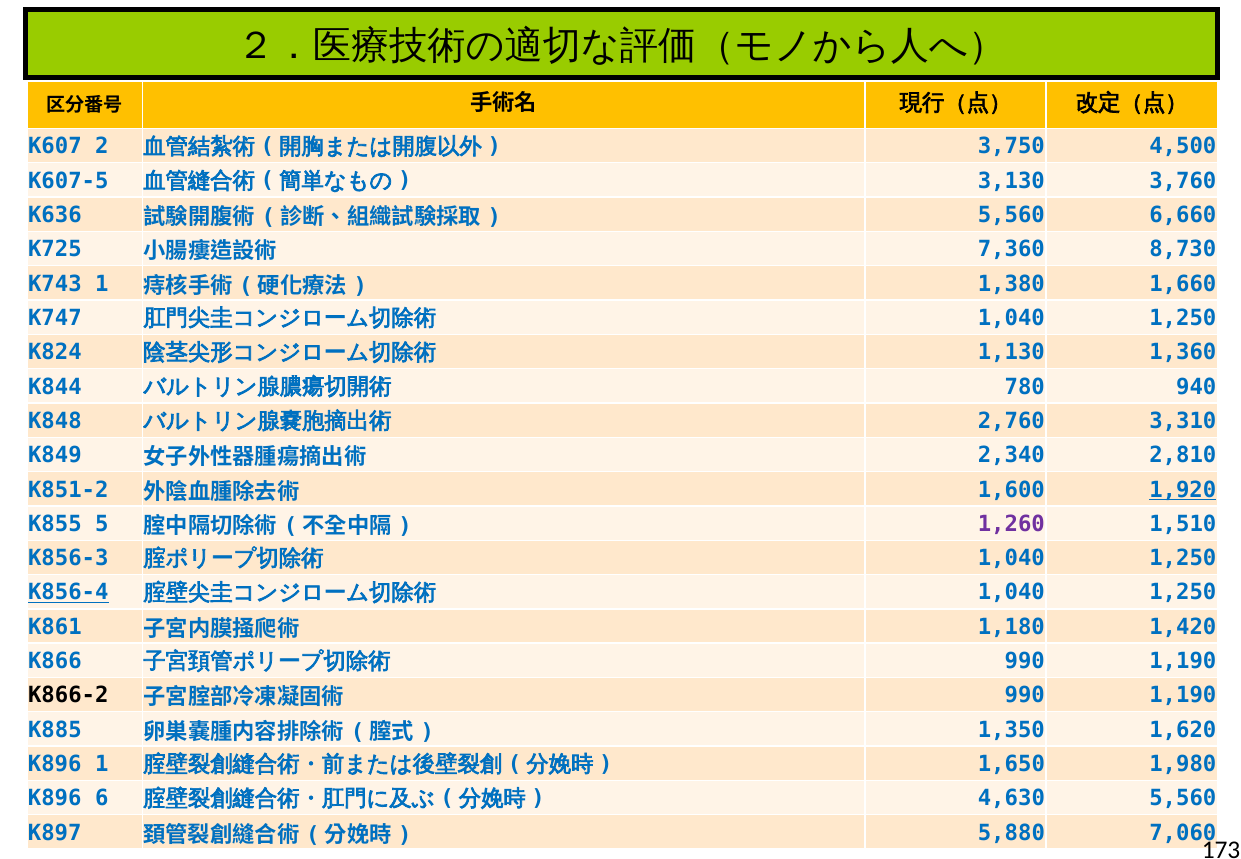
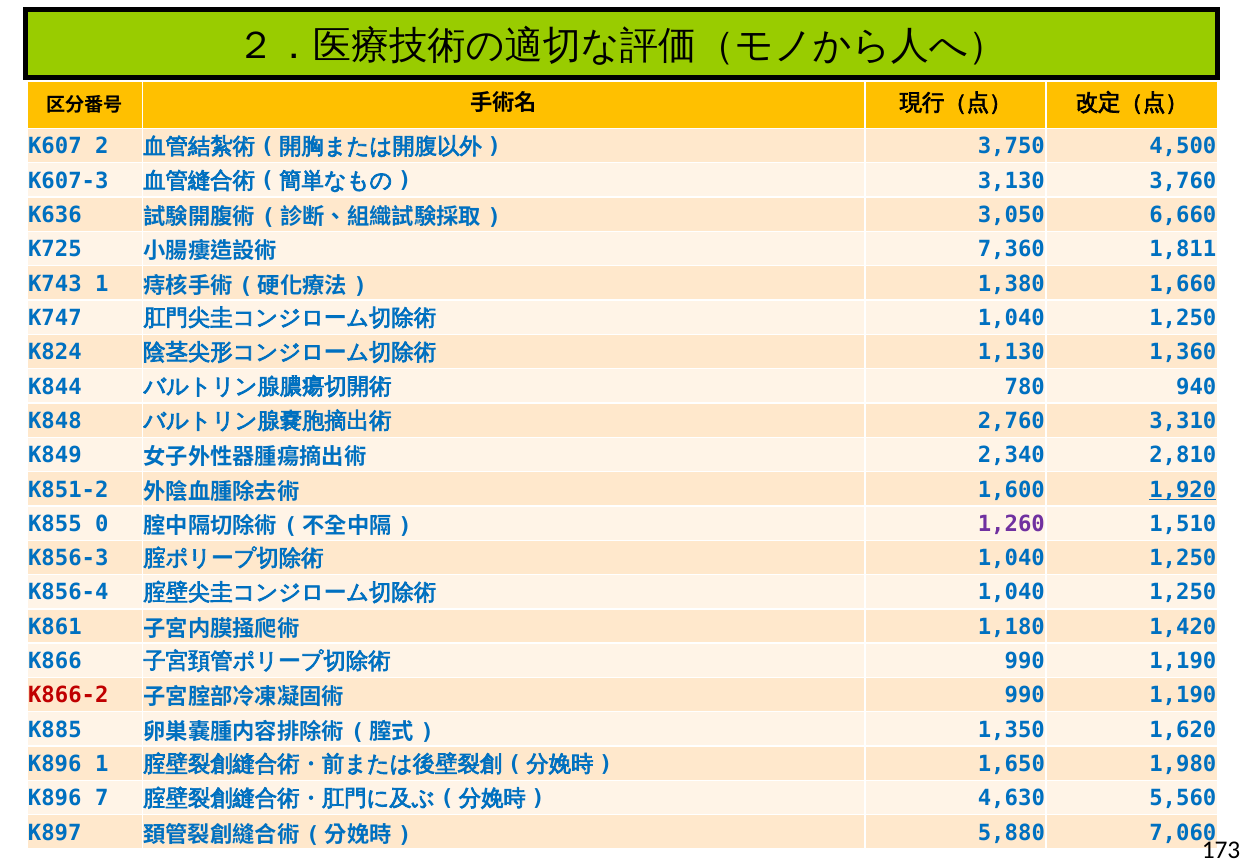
K607-5: K607-5 -> K607-3 (68, 181)
5,560: 5,560 -> 3,050 (1011, 215)
8,730: 8,730 -> 1,811 (1183, 249)
5: 5 -> 0 (102, 524)
K856-4 underline: present -> none (68, 593)
K866-2 colour: black -> red (68, 696)
6: 6 -> 7 (102, 799)
